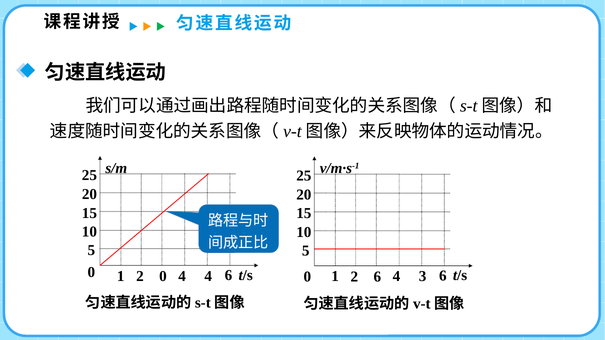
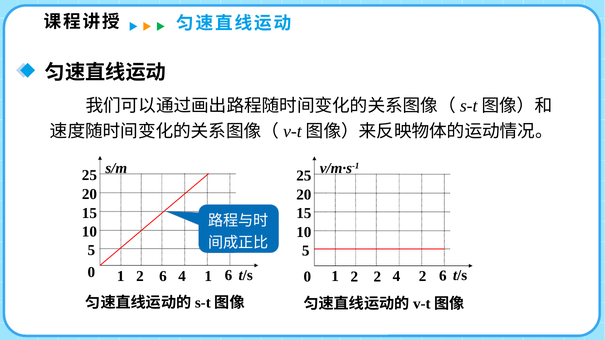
1 2 0: 0 -> 6 (163, 277)
4 4: 4 -> 1 (208, 276)
2 6: 6 -> 2 (377, 277)
4 3: 3 -> 2 (423, 277)
